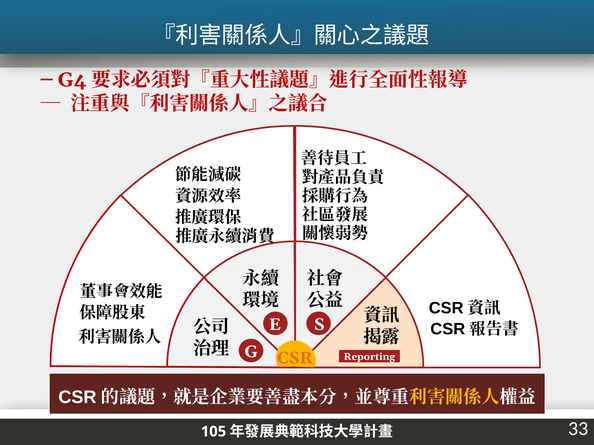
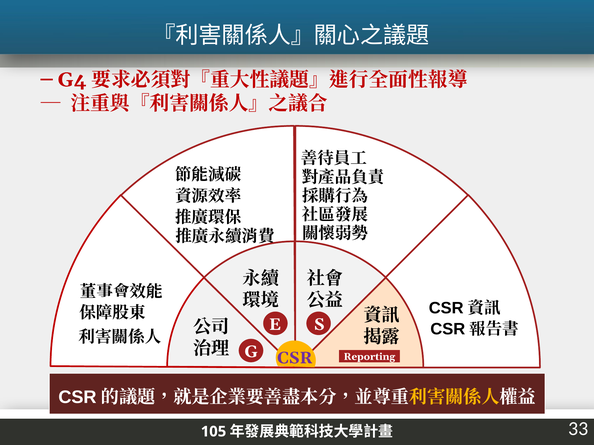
CSR colour: orange -> purple (295, 358)
